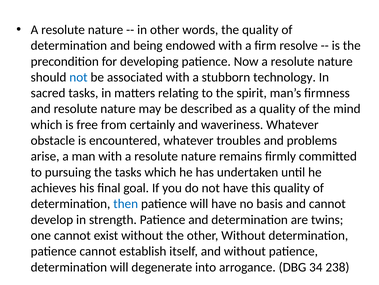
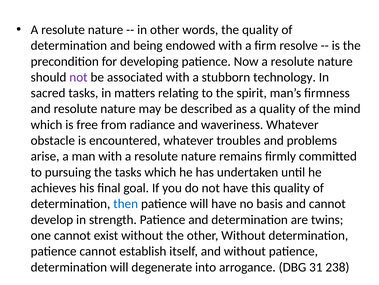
not colour: blue -> purple (78, 77)
certainly: certainly -> radiance (152, 124)
34: 34 -> 31 (316, 266)
